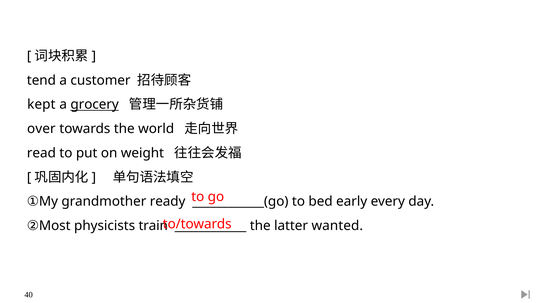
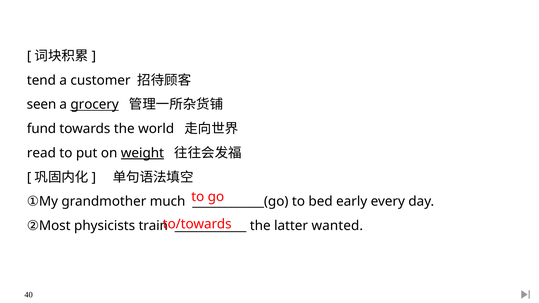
kept: kept -> seen (41, 105)
over: over -> fund (41, 129)
weight underline: none -> present (142, 153)
ready: ready -> much (168, 202)
